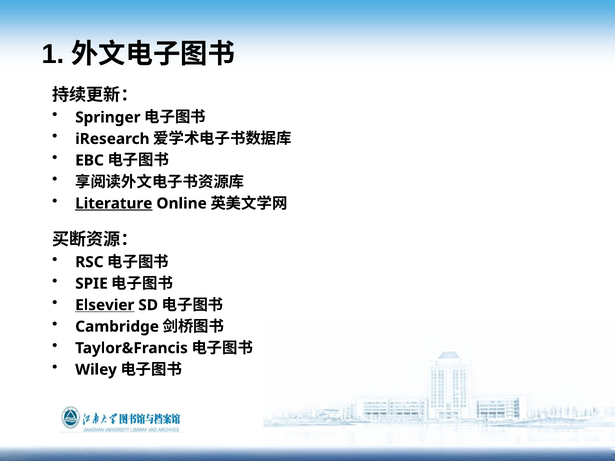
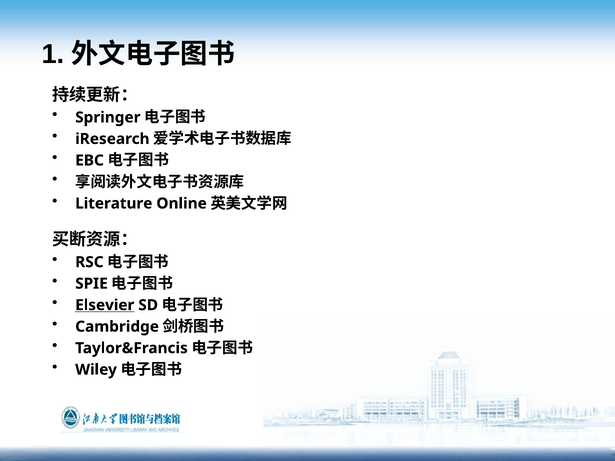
Literature underline: present -> none (114, 204)
